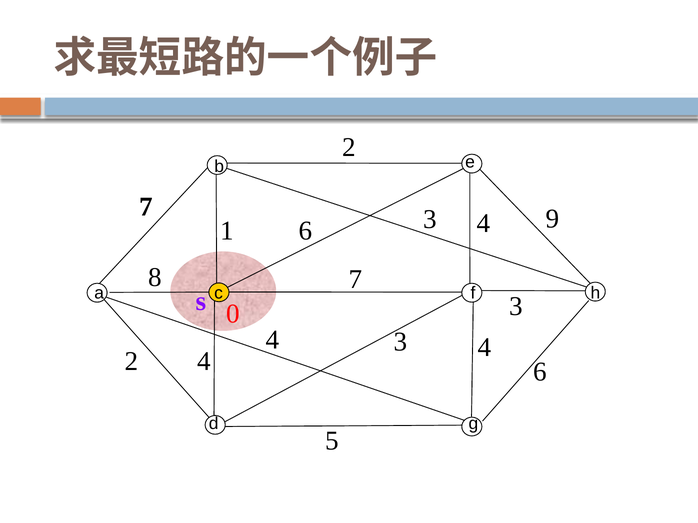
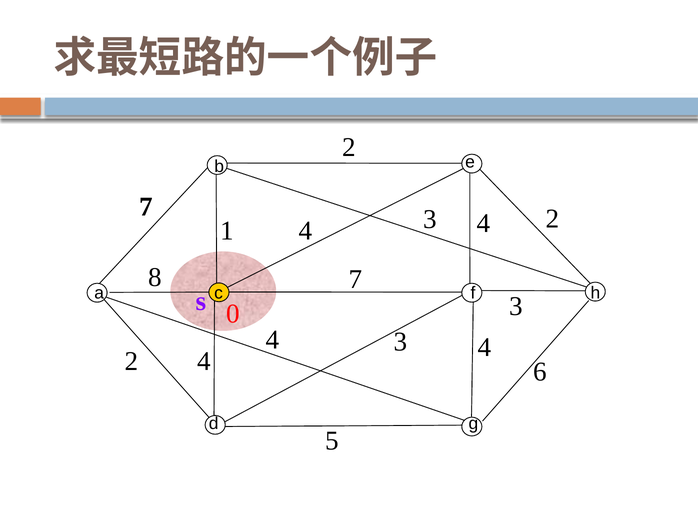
1 6: 6 -> 4 (306, 231)
4 9: 9 -> 2 (553, 219)
